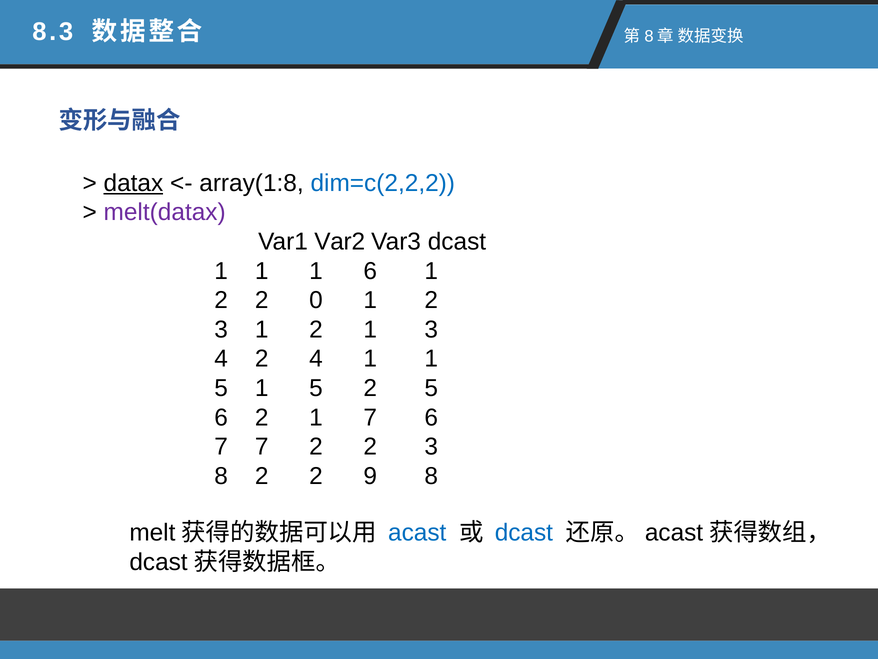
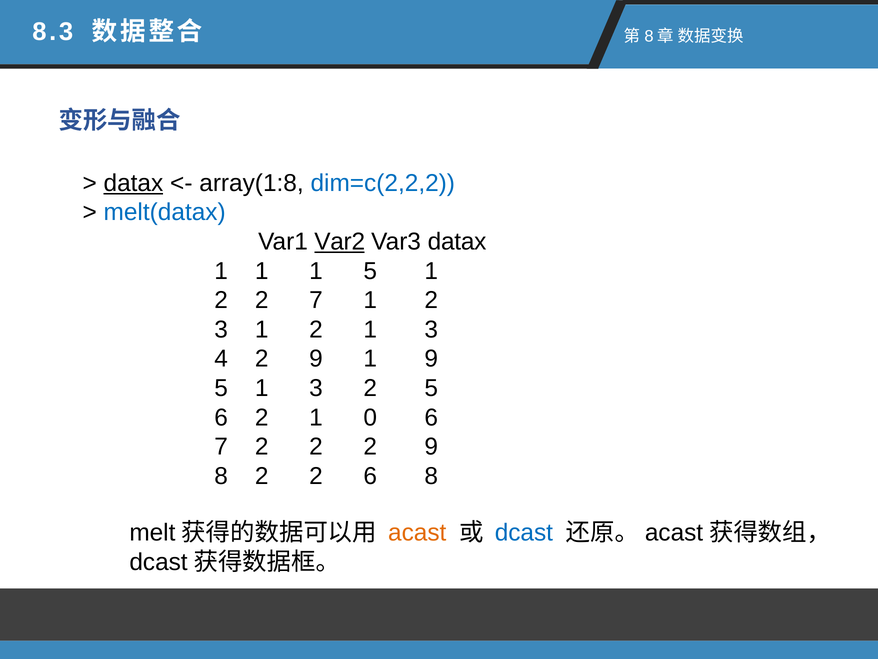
melt(datax colour: purple -> blue (165, 212)
Var2 underline: none -> present (340, 242)
Var3 dcast: dcast -> datax (457, 242)
1 6: 6 -> 5 (370, 271)
2 0: 0 -> 7 (316, 300)
4 2 4: 4 -> 9 (316, 359)
1: 1 -> 9 (431, 359)
5 1 5: 5 -> 3 (316, 388)
1 7: 7 -> 0 (370, 417)
7 7: 7 -> 2 (262, 446)
2 2 3: 3 -> 9 (431, 446)
2 9: 9 -> 6 (370, 476)
acast colour: blue -> orange (417, 532)
